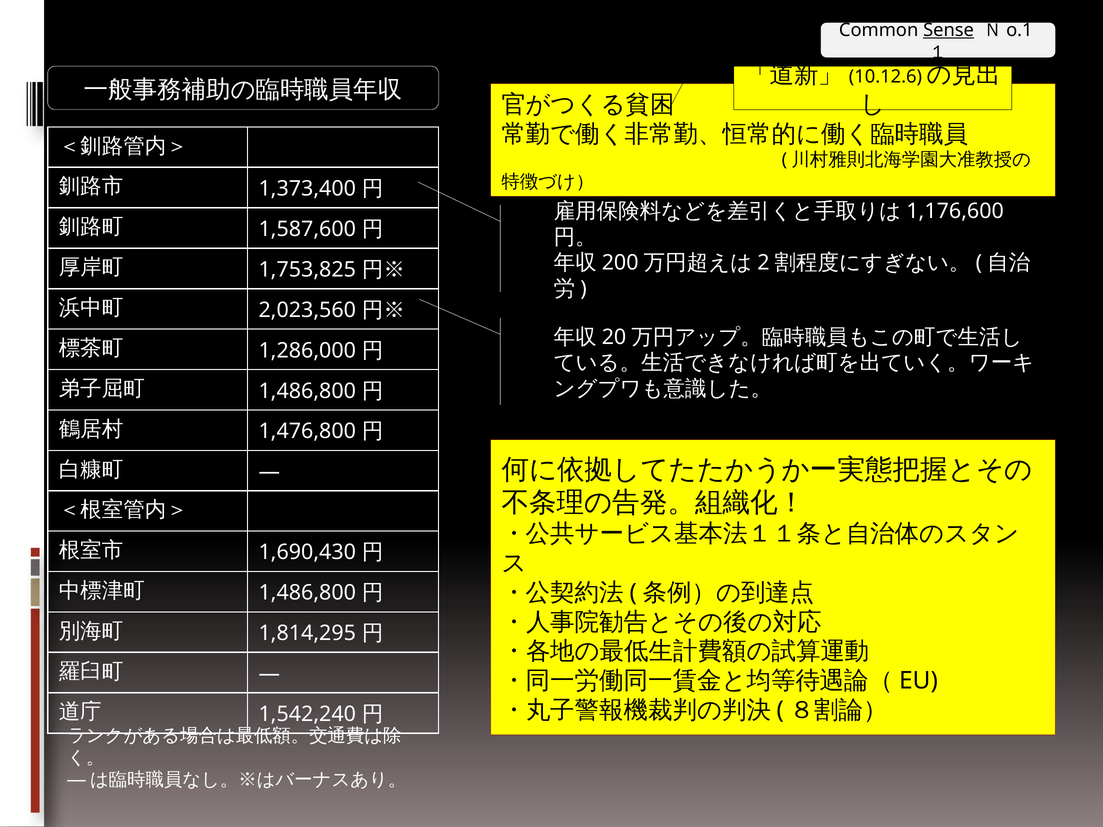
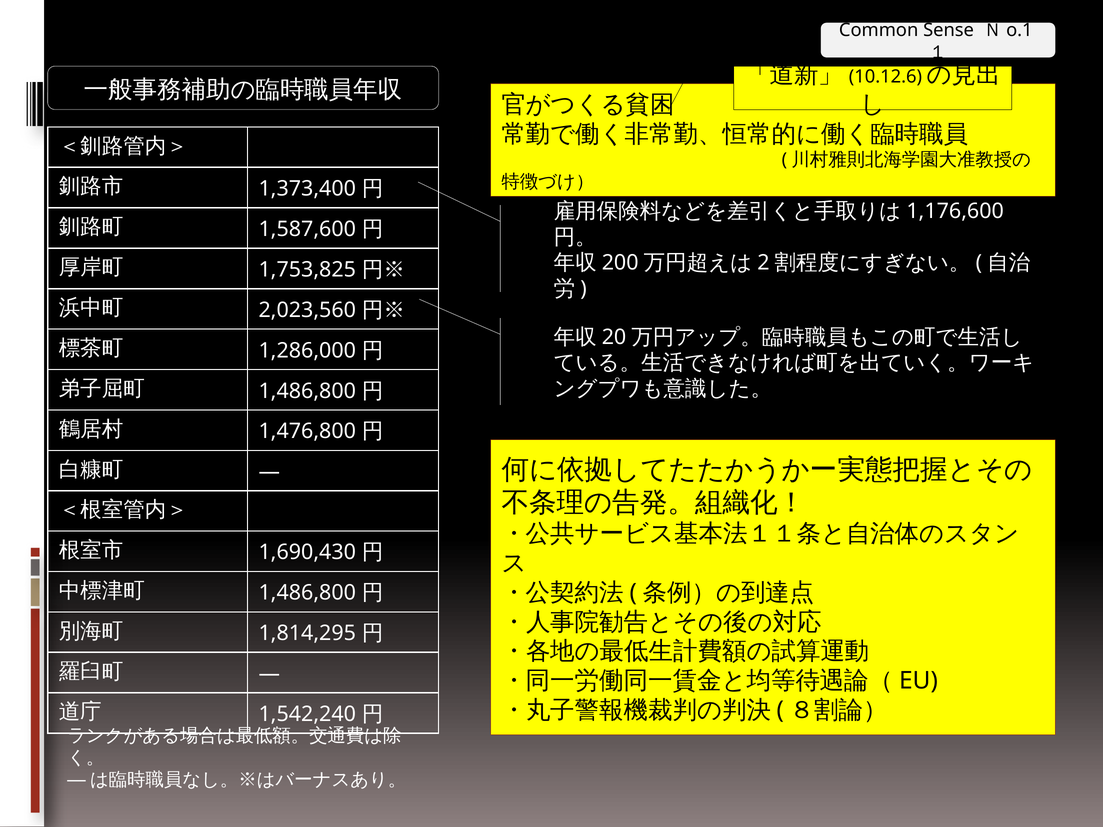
Sense underline: present -> none (949, 30)
